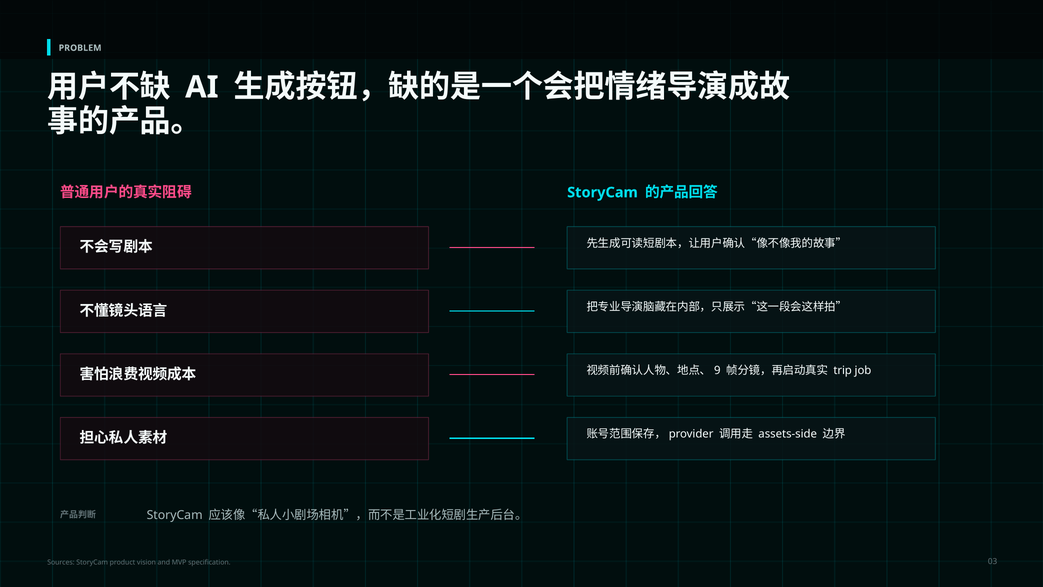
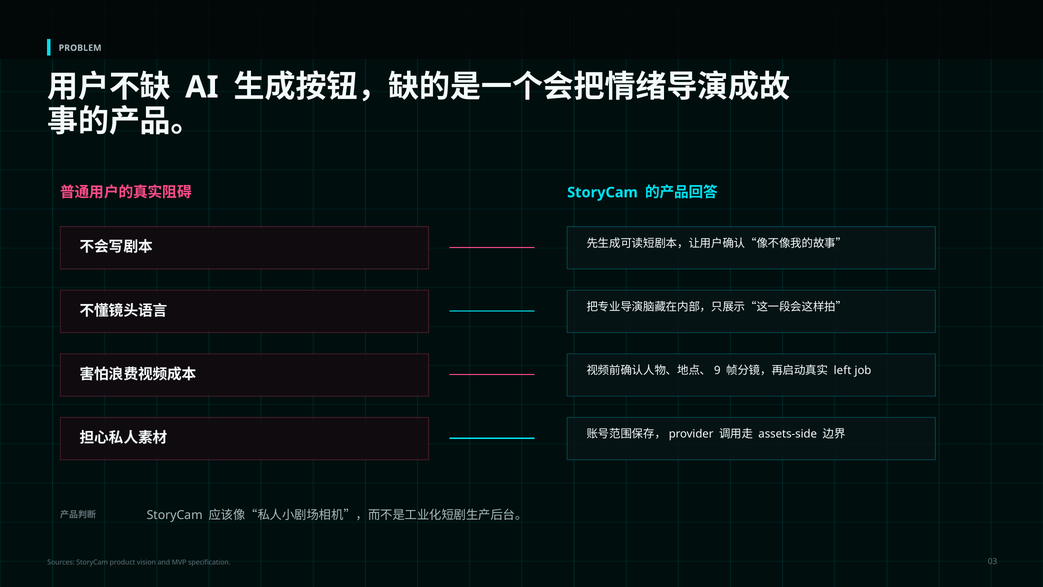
trip: trip -> left (843, 370)
